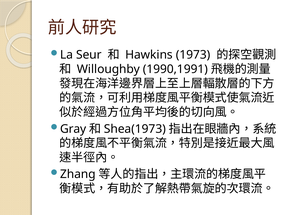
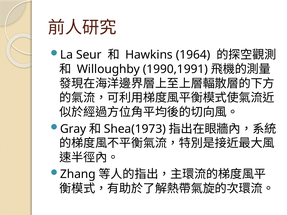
1973: 1973 -> 1964 (193, 55)
